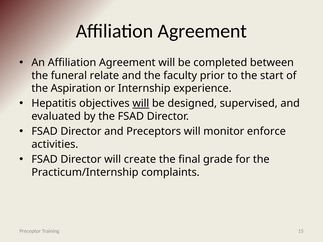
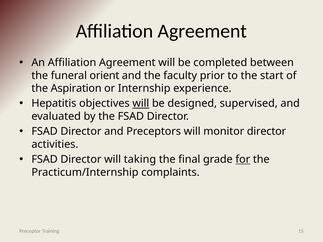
relate: relate -> orient (104, 76)
monitor enforce: enforce -> director (266, 132)
create: create -> taking (140, 160)
for underline: none -> present (243, 160)
